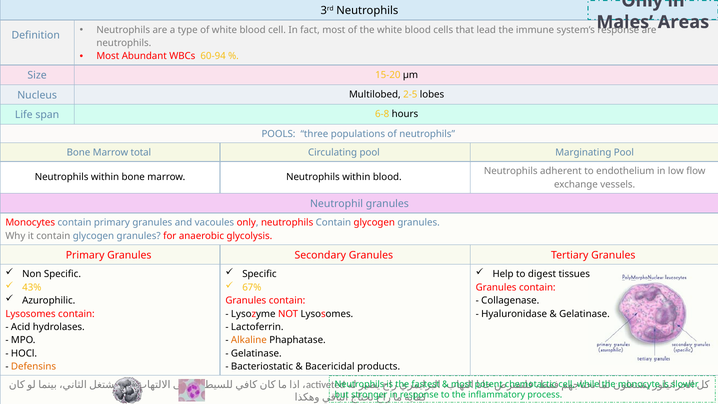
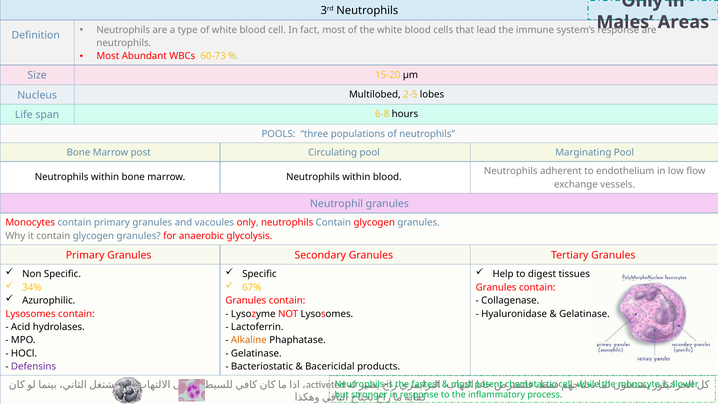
60-94: 60-94 -> 60-73 (213, 56)
total: total -> post (141, 153)
43%: 43% -> 34% (32, 287)
Defensins colour: orange -> purple (34, 367)
